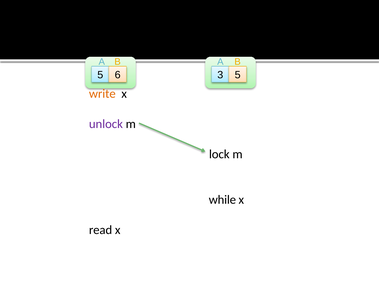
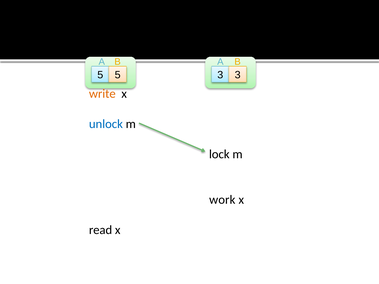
5 6: 6 -> 5 (118, 75)
3 5: 5 -> 3 (238, 75)
unlock colour: purple -> blue (106, 124)
while: while -> work (222, 200)
